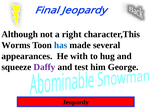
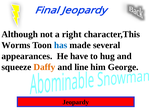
with: with -> have (79, 56)
Daffy colour: purple -> orange (44, 67)
test: test -> line (81, 67)
